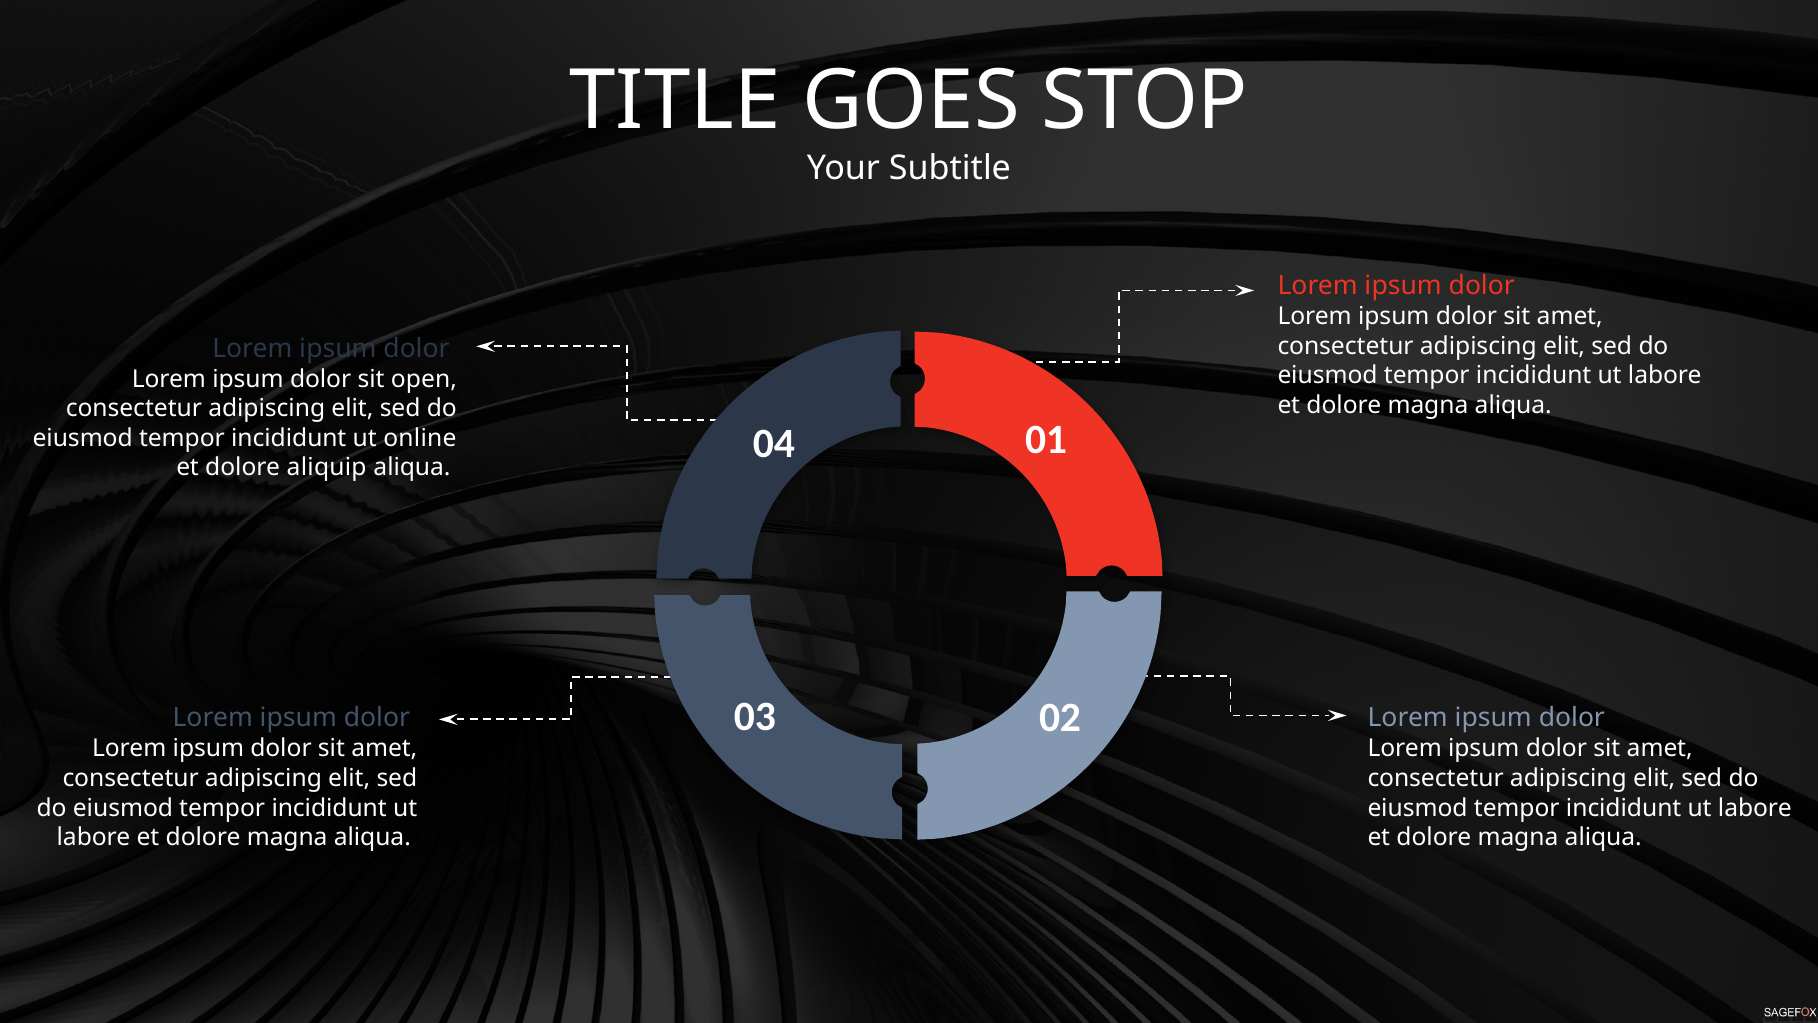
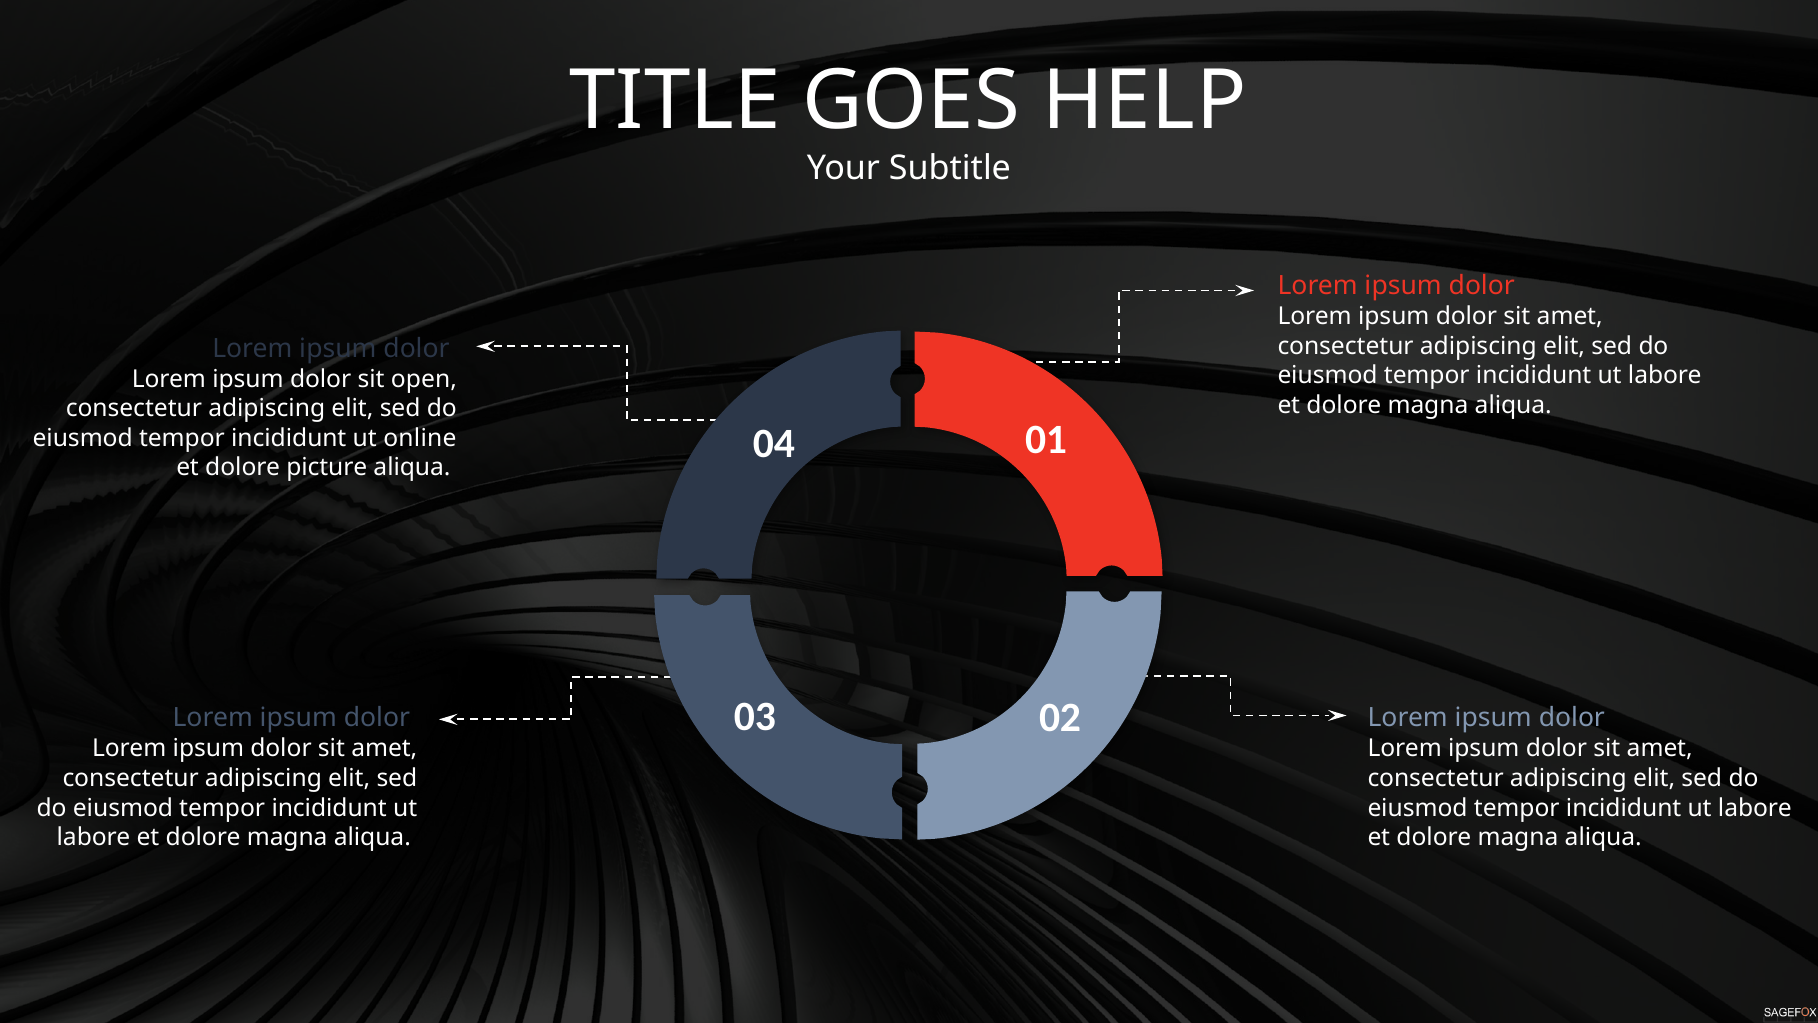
STOP: STOP -> HELP (1144, 101)
aliquip: aliquip -> picture (327, 468)
